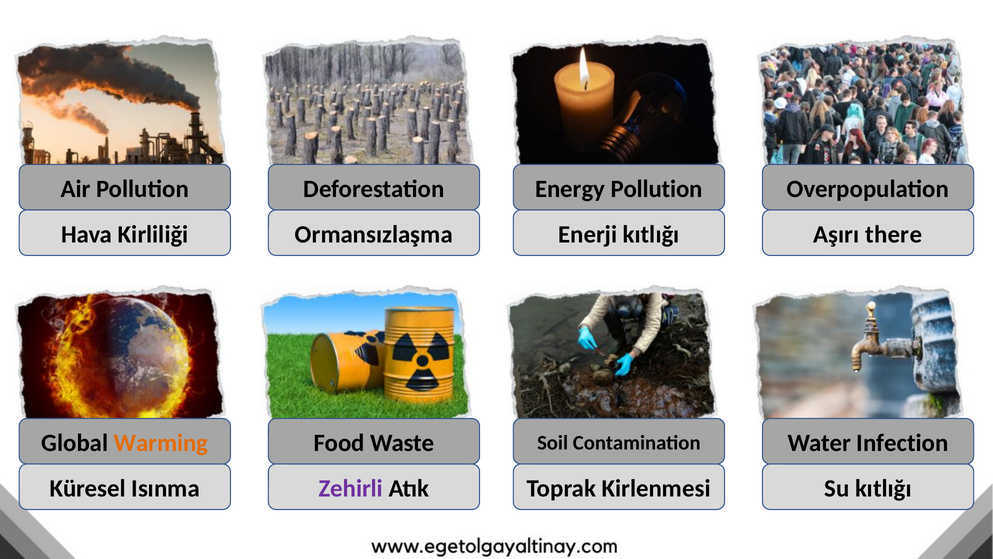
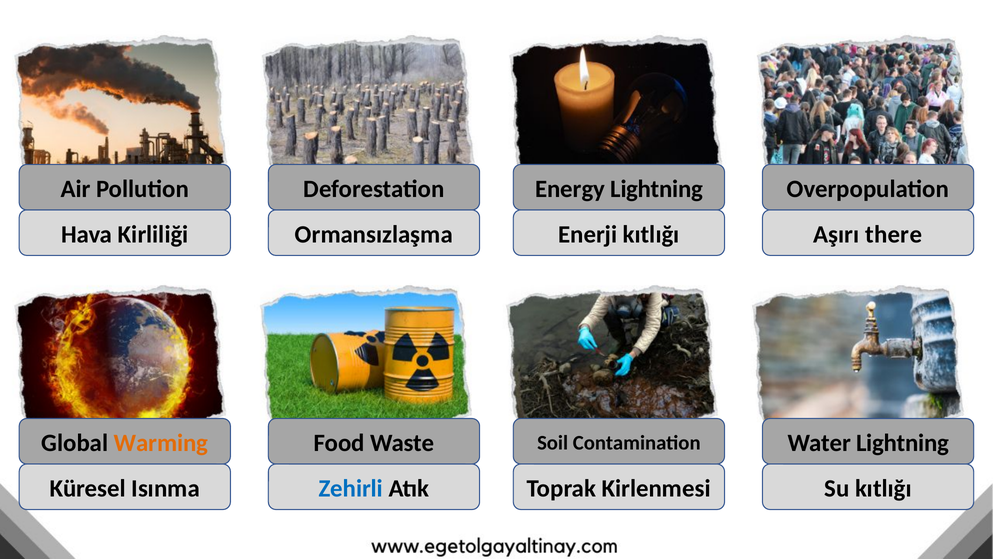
Energy Pollution: Pollution -> Lightning (657, 189)
Water Infection: Infection -> Lightning (903, 443)
Zehirli colour: purple -> blue (351, 488)
